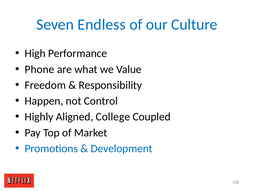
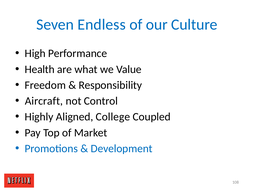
Phone: Phone -> Health (40, 69)
Happen: Happen -> Aircraft (44, 101)
